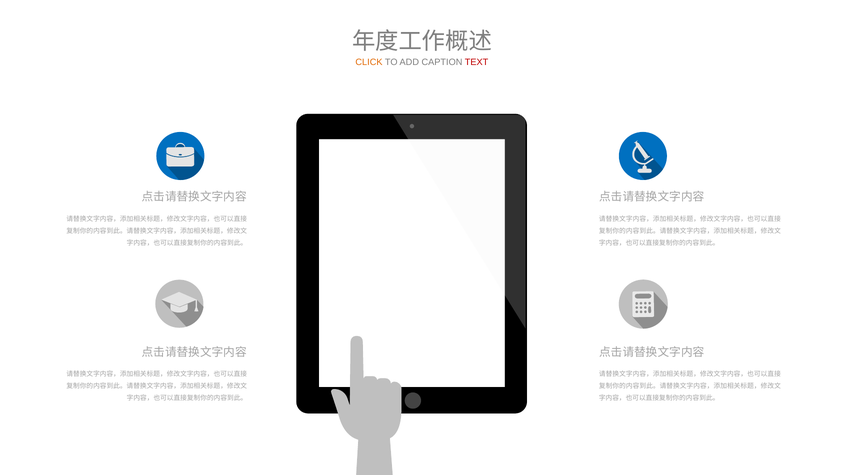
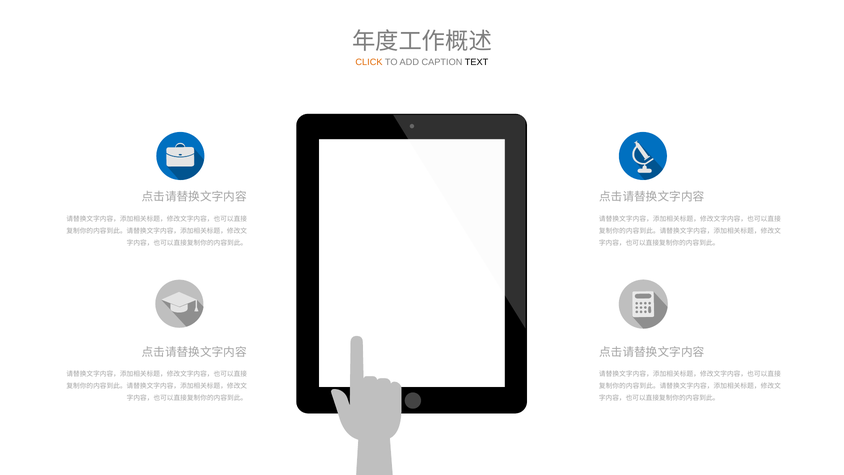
TEXT colour: red -> black (477, 62)
